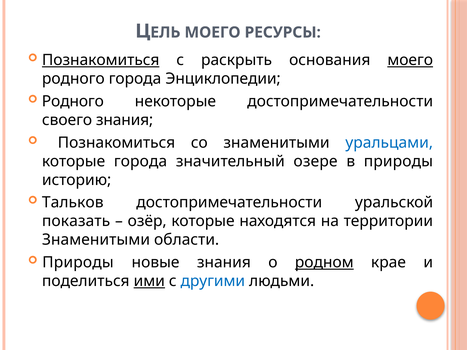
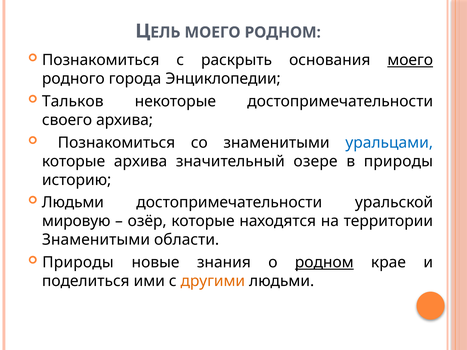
МОЕГО РЕСУРСЫ: РЕСУРСЫ -> РОДНОМ (283, 32)
Познакомиться underline: present -> none (101, 60)
Родного: Родного -> Тальков (73, 101)
своего знания: знания -> архива (125, 120)
которые города: города -> архива (141, 161)
Тальков: Тальков -> Людьми (73, 203)
показать: показать -> мировую (76, 221)
ими underline: present -> none (149, 281)
другими colour: blue -> orange (213, 281)
